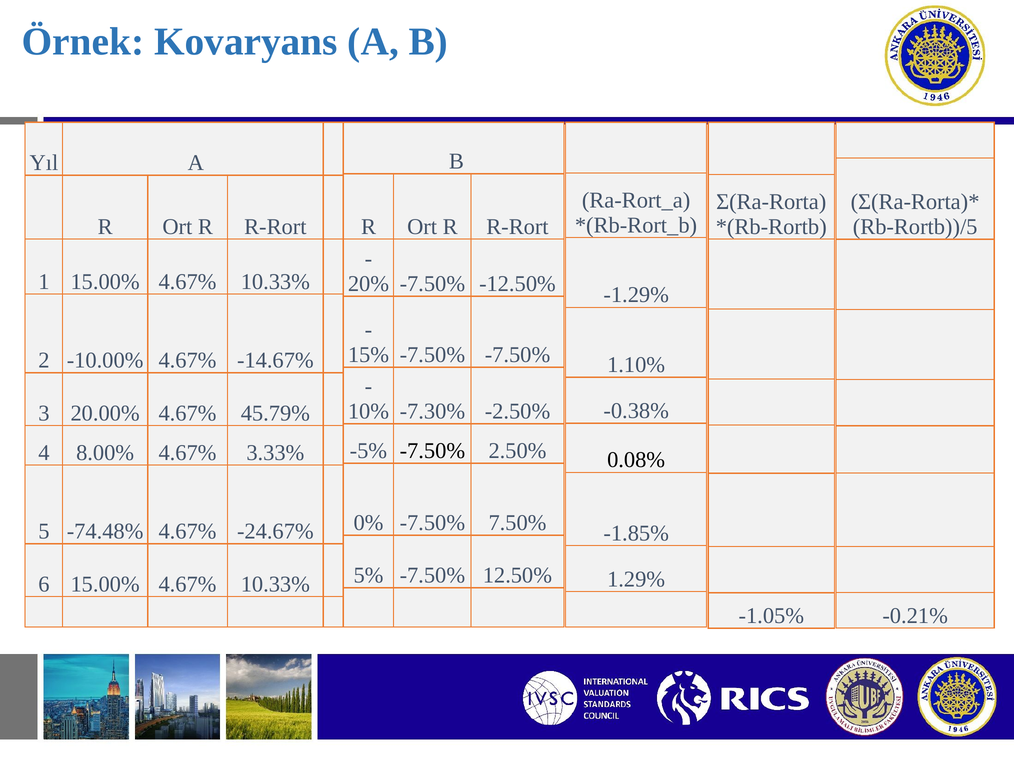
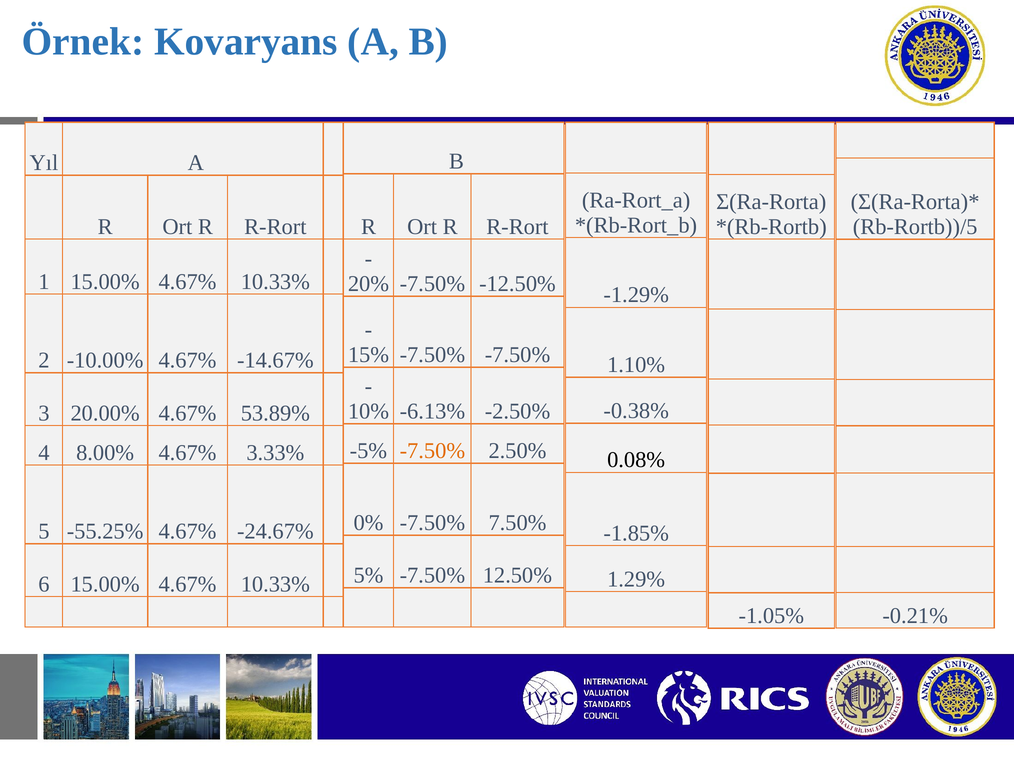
-7.30%: -7.30% -> -6.13% (432, 411)
45.79%: 45.79% -> 53.89% (275, 413)
-7.50% colour: black -> orange (432, 451)
-74.48%: -74.48% -> -55.25% (105, 531)
